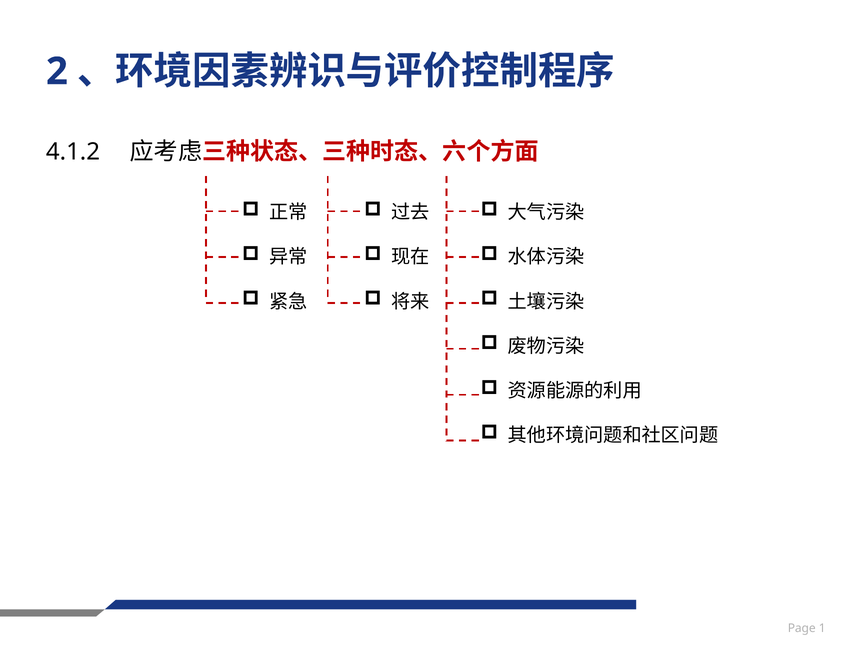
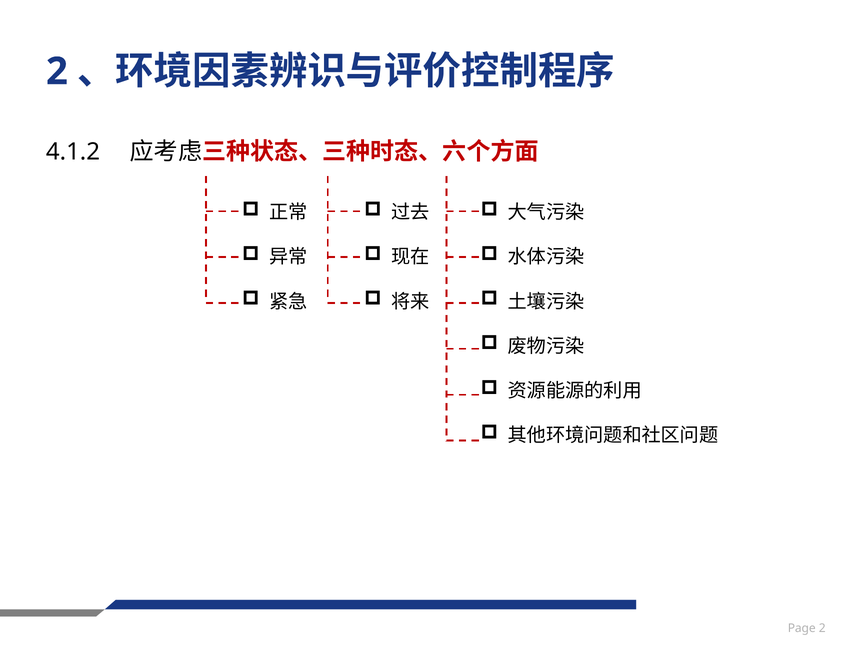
Page 1: 1 -> 2 (822, 628)
